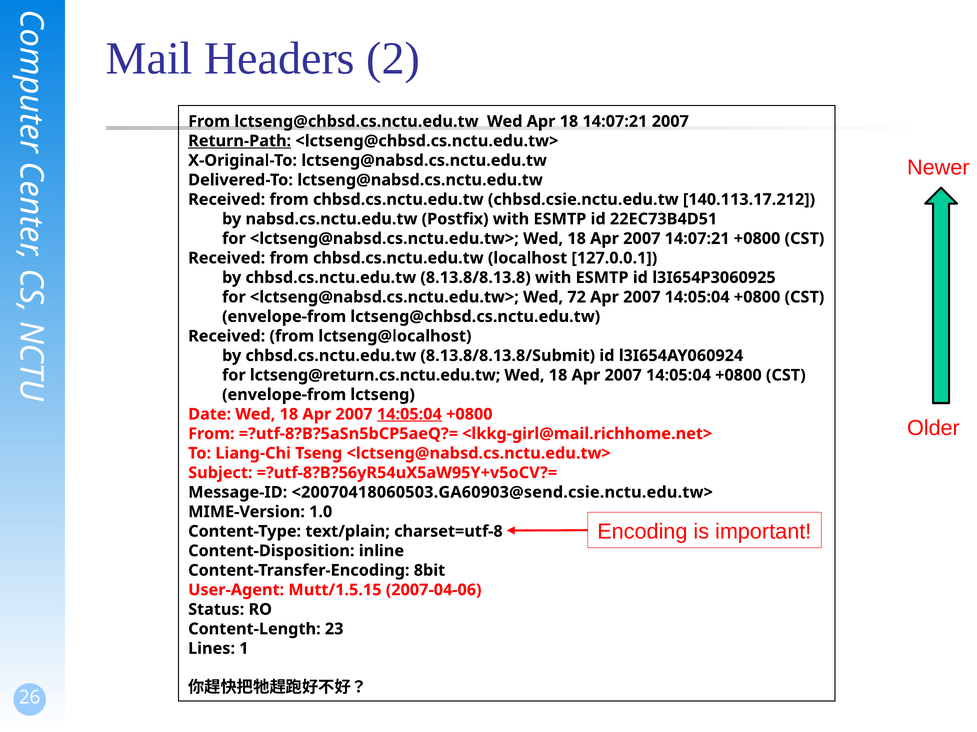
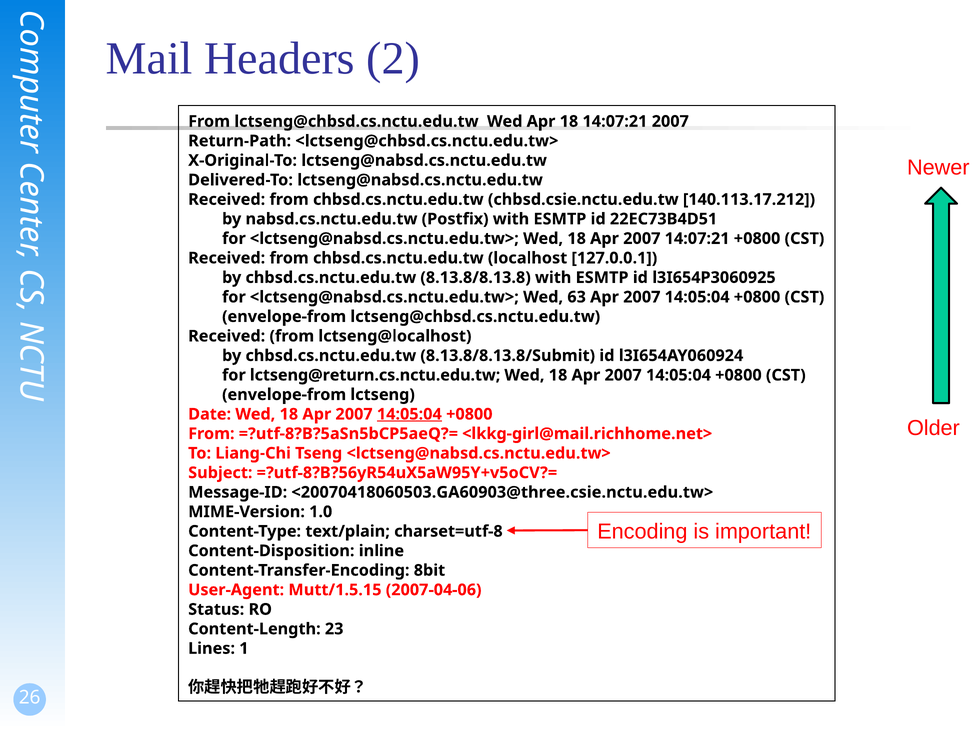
Return-Path underline: present -> none (240, 141)
72: 72 -> 63 (577, 297)
<20070418060503.GA60903@send.csie.nctu.edu.tw>: <20070418060503.GA60903@send.csie.nctu.edu.tw> -> <20070418060503.GA60903@three.csie.nctu.edu.tw> (502, 493)
